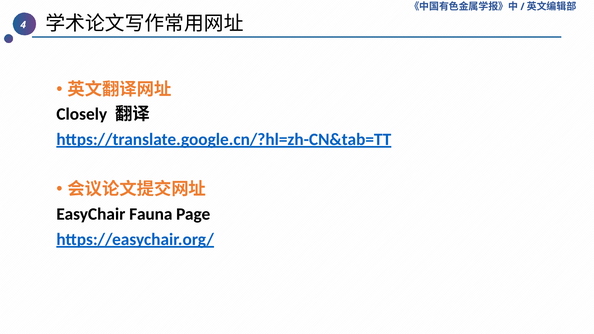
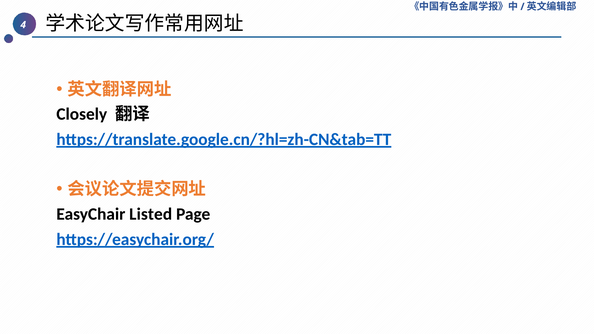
Fauna: Fauna -> Listed (151, 214)
